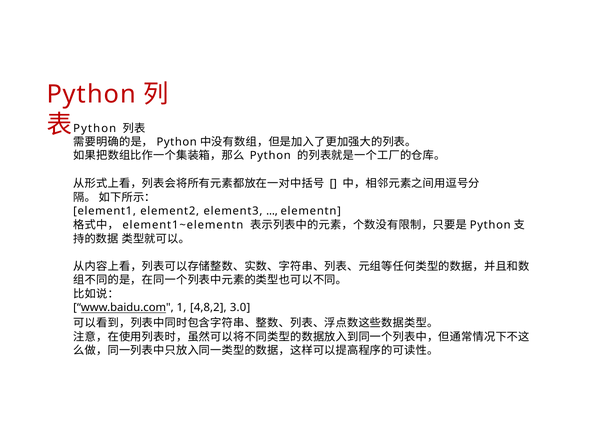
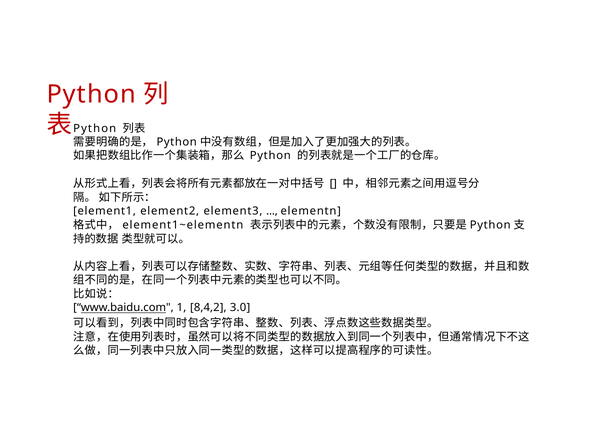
4,8,2: 4,8,2 -> 8,4,2 (208, 308)
